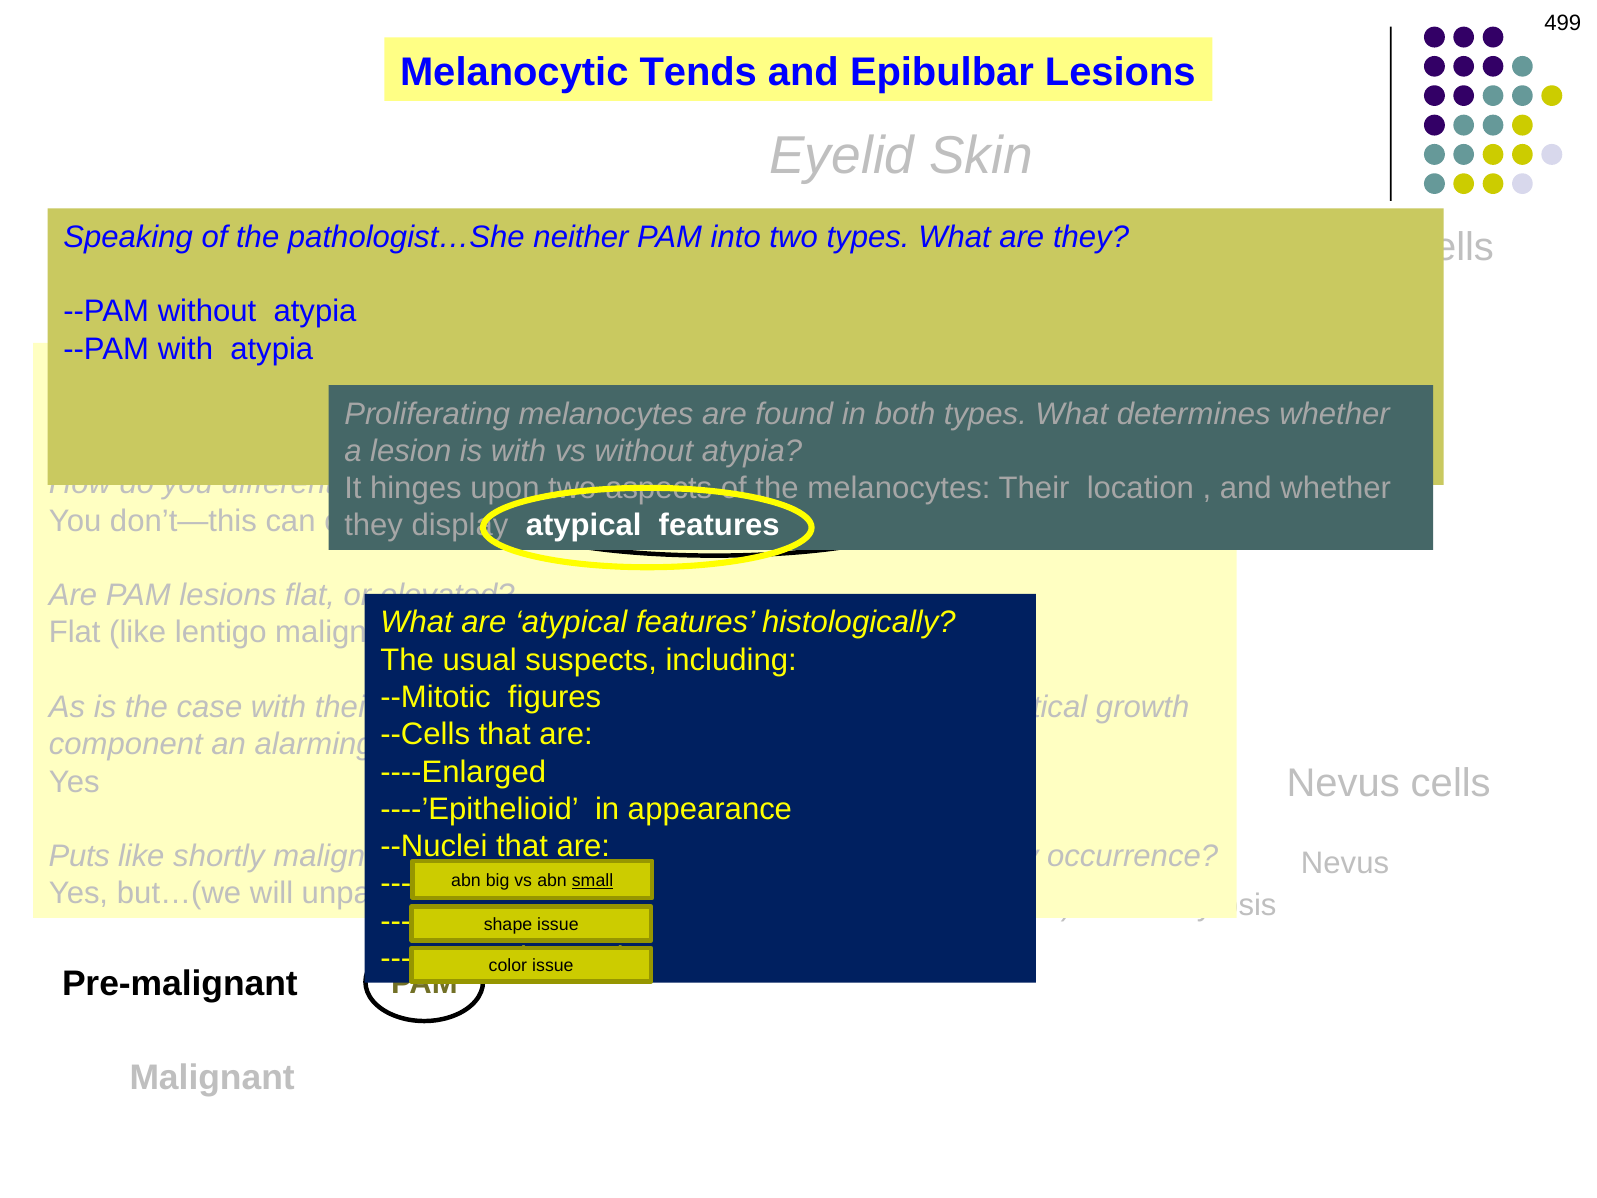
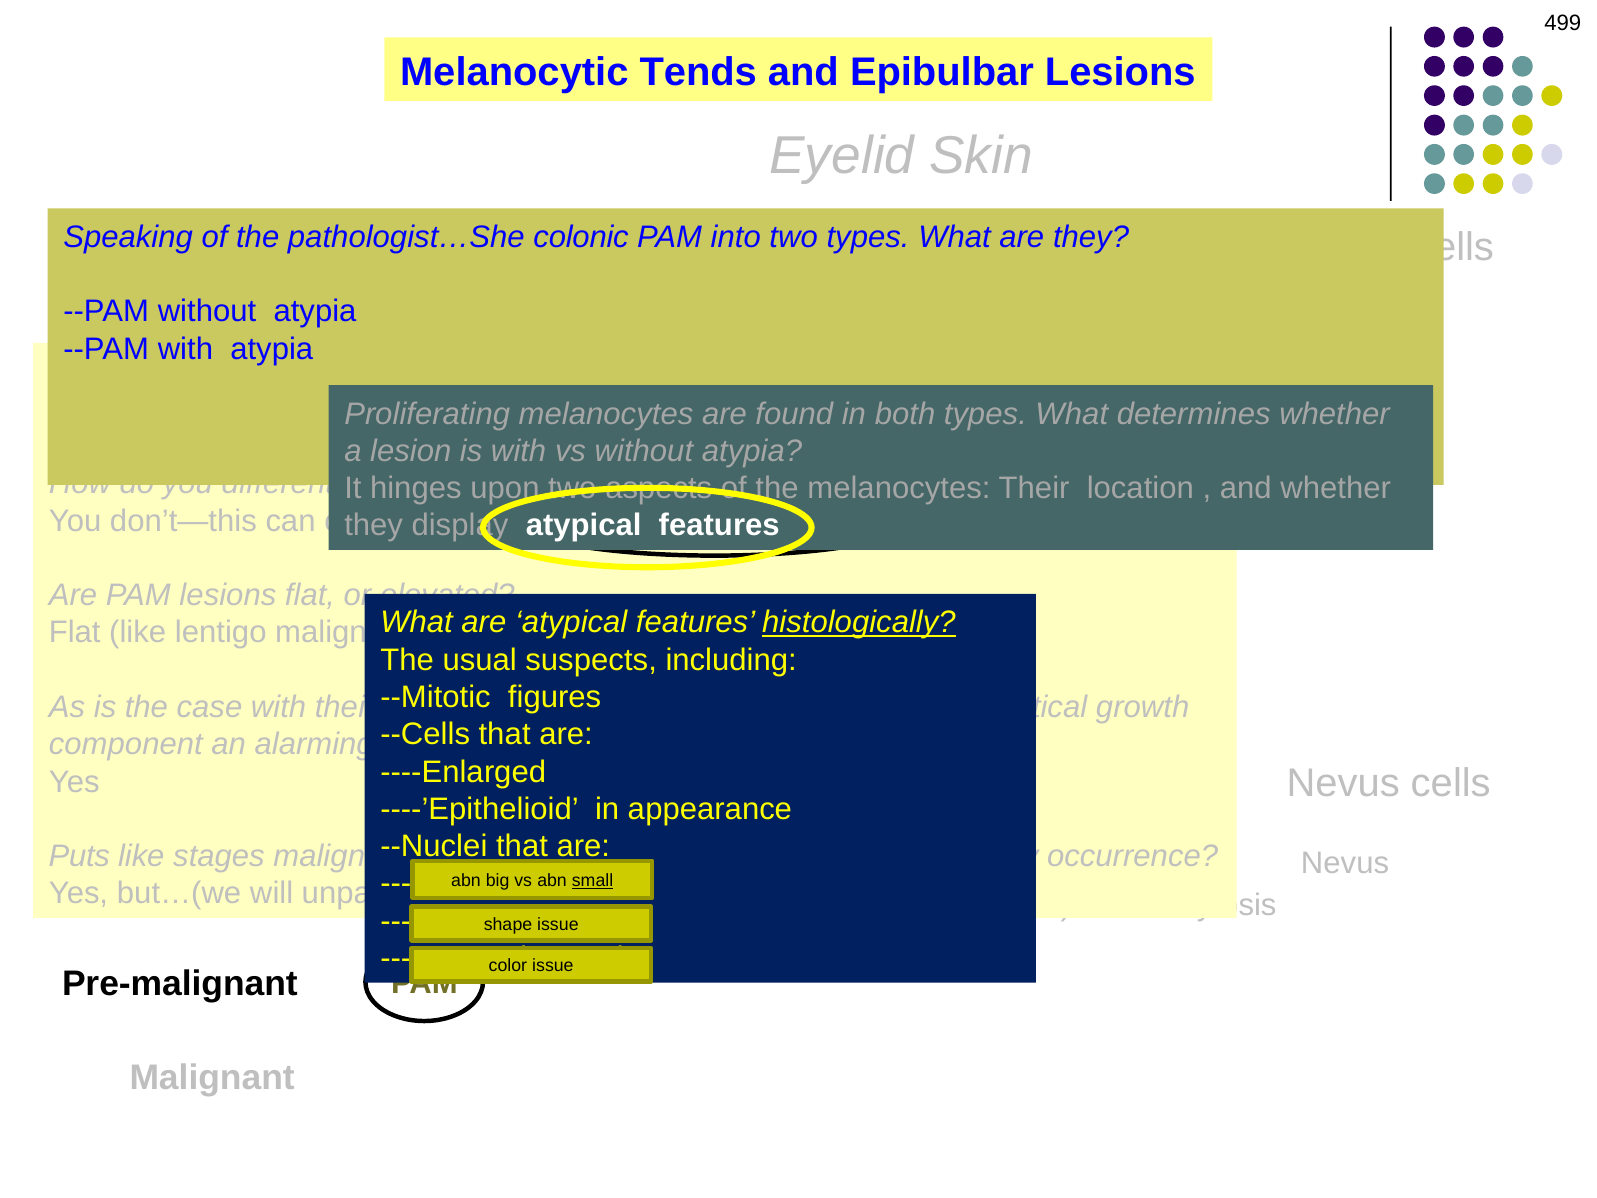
neither: neither -> colonic (581, 237)
histologically underline: none -> present (859, 623)
like shortly: shortly -> stages (219, 856)
